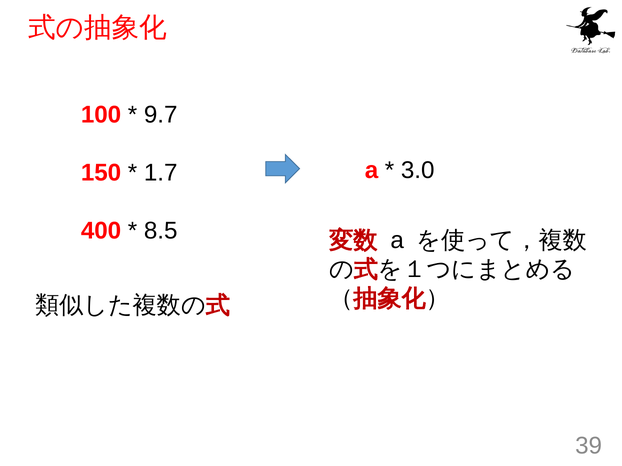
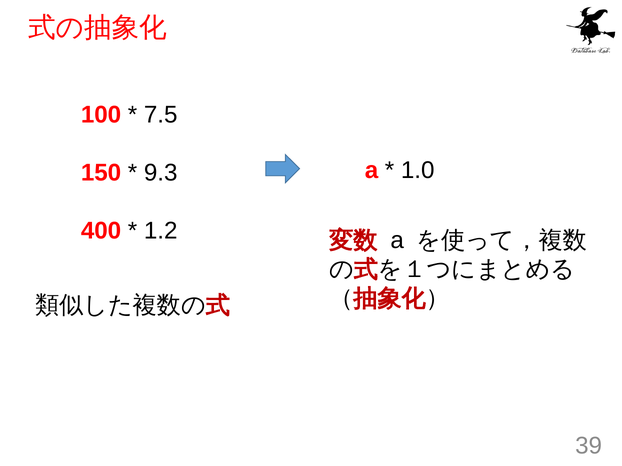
9.7: 9.7 -> 7.5 (161, 115)
3.0: 3.0 -> 1.0 (418, 170)
1.7: 1.7 -> 9.3 (161, 173)
8.5: 8.5 -> 1.2 (161, 231)
